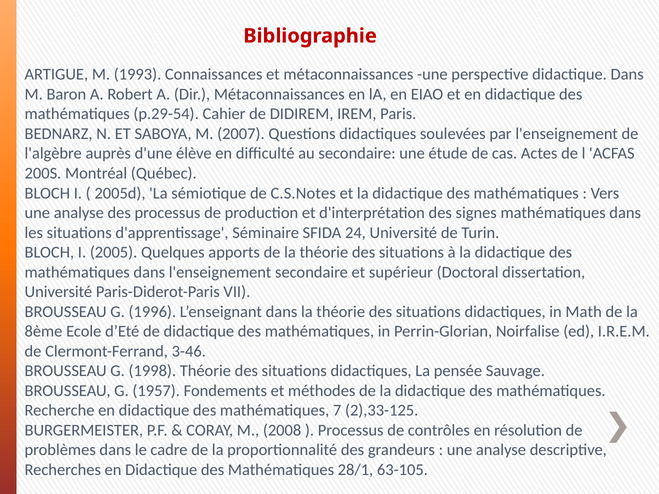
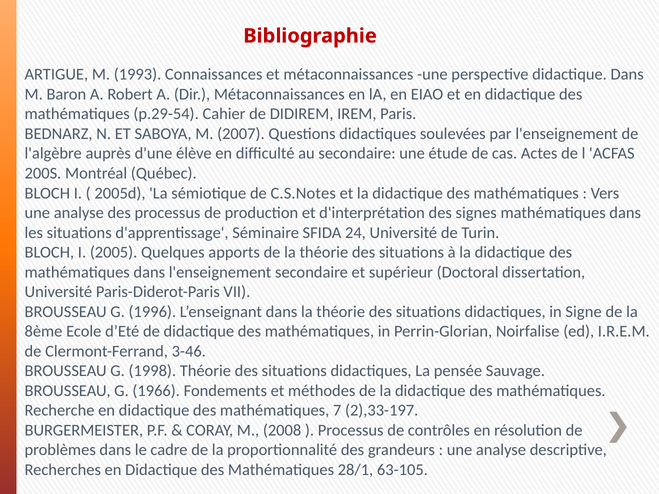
Math: Math -> Signe (584, 312)
1957: 1957 -> 1966 (156, 391)
2),33-125: 2),33-125 -> 2),33-197 (382, 411)
